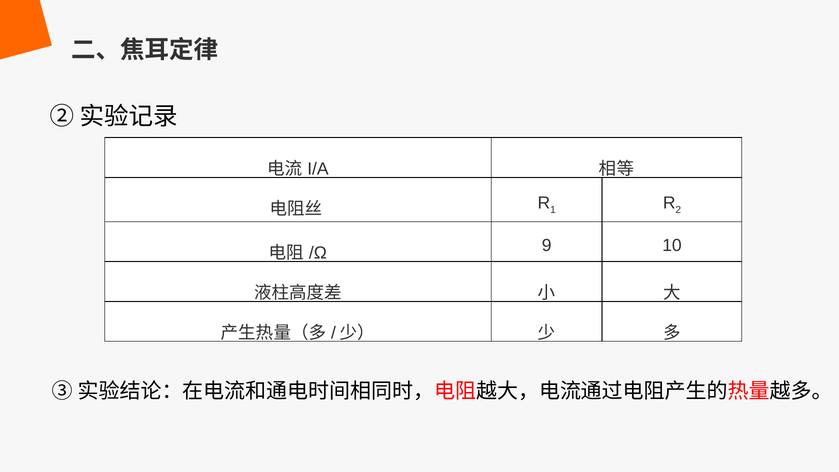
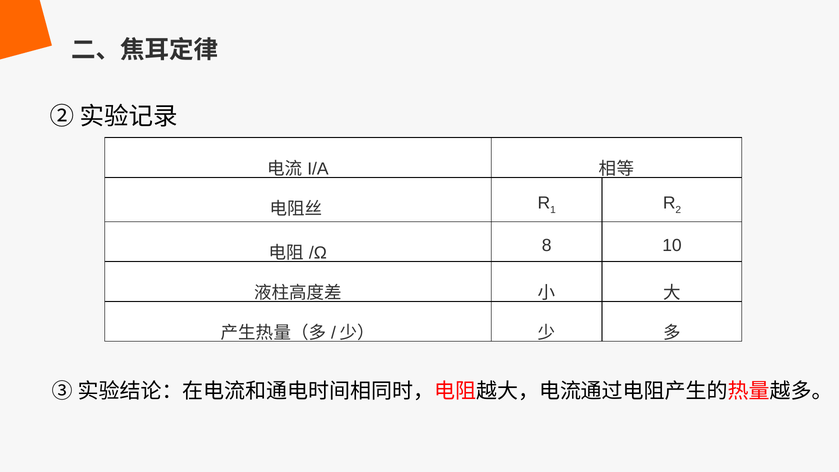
9: 9 -> 8 (547, 246)
